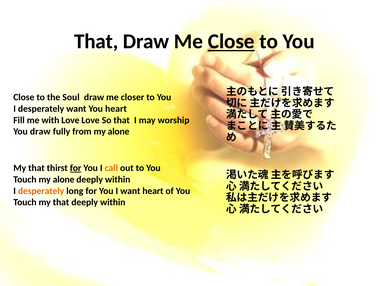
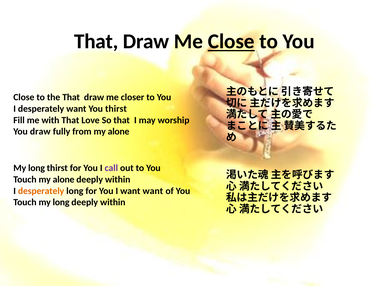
the Soul: Soul -> That (71, 97)
You heart: heart -> thirst (116, 109)
with Love: Love -> That (70, 120)
that: that -> long (37, 168)
for underline: present -> none (76, 168)
call colour: orange -> purple (111, 168)
want heart: heart -> want (153, 191)
Touch my that: that -> long (61, 202)
